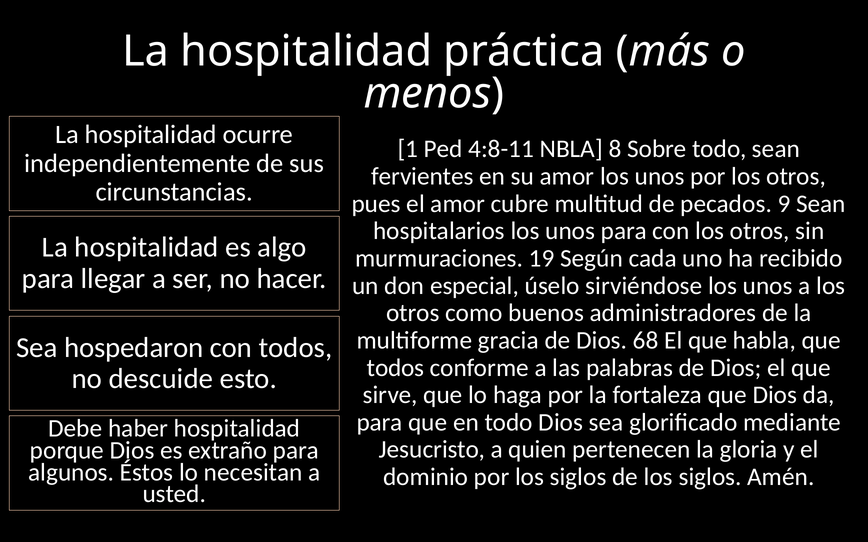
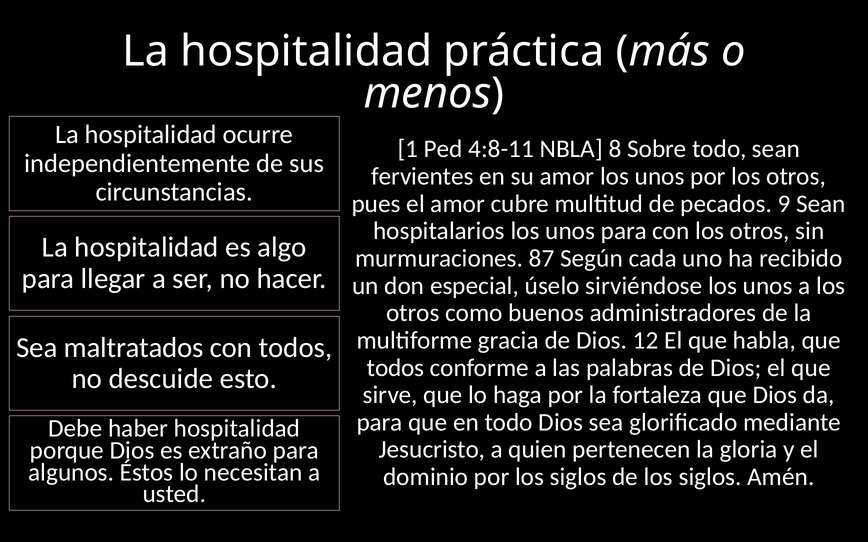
19: 19 -> 87 (542, 259)
68: 68 -> 12 (646, 341)
hospedaron: hospedaron -> maltratados (134, 348)
